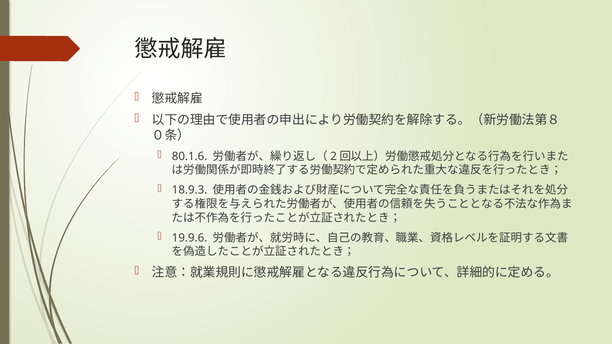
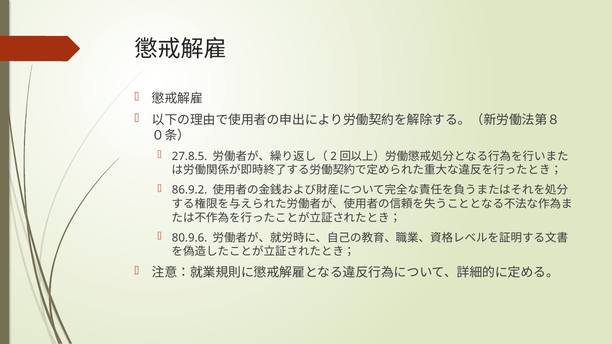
80.1.6: 80.1.6 -> 27.8.5 (190, 156)
18.9.3: 18.9.3 -> 86.9.2 (190, 190)
19.9.6: 19.9.6 -> 80.9.6 (190, 238)
